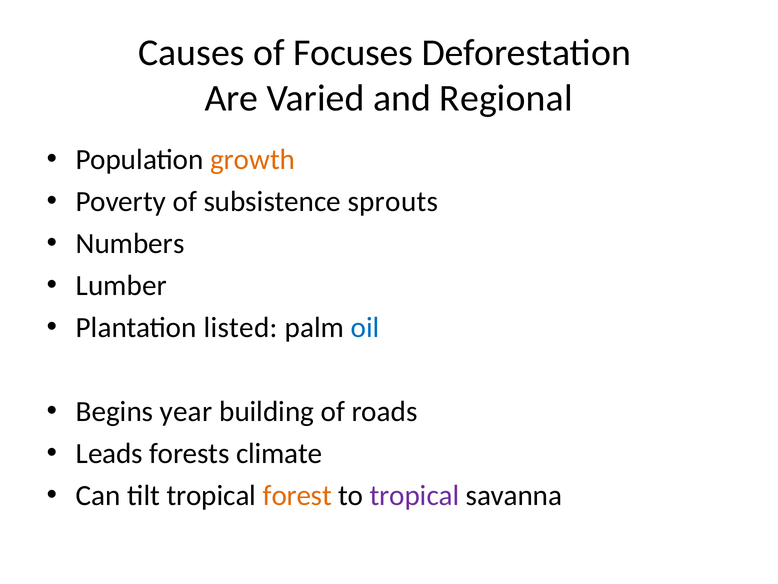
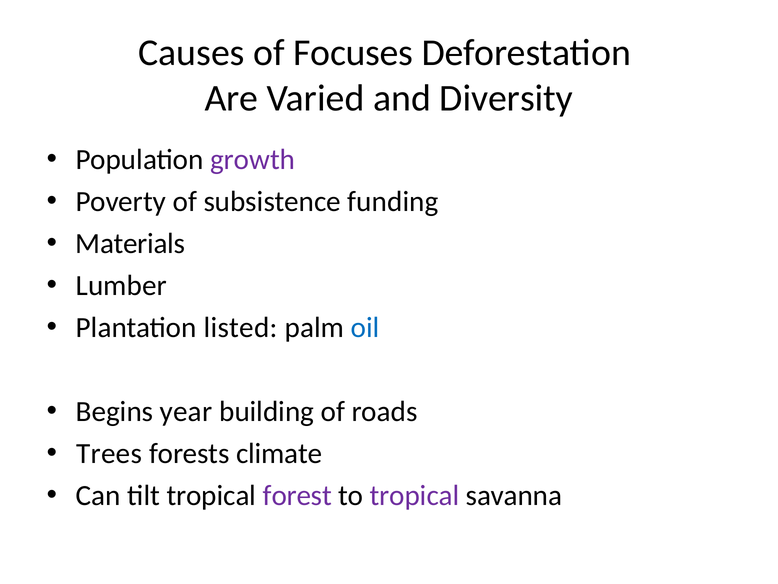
Regional: Regional -> Diversity (506, 98)
growth colour: orange -> purple (253, 160)
sprouts: sprouts -> funding (393, 202)
Numbers: Numbers -> Materials (130, 244)
Leads: Leads -> Trees (109, 453)
forest colour: orange -> purple (297, 495)
